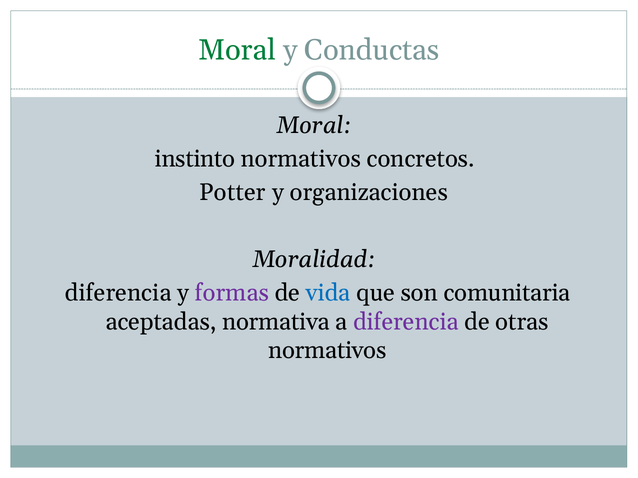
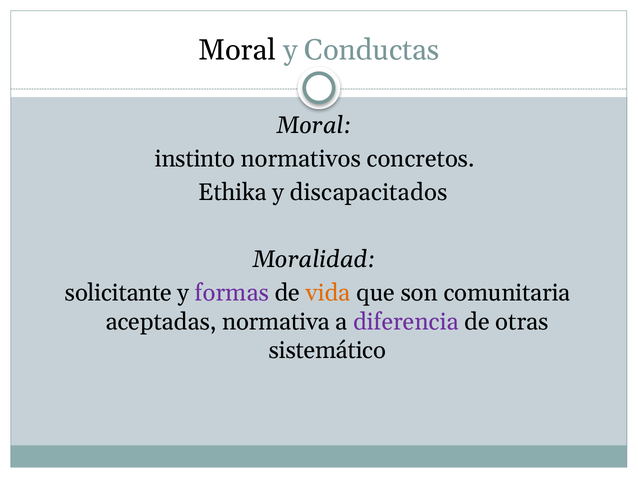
Moral colour: green -> black (237, 50)
Potter: Potter -> Ethika (233, 193)
organizaciones: organizaciones -> discapacitados (369, 193)
diferencia: diferencia -> solicitante (118, 293)
vida colour: blue -> orange (328, 293)
normativos: normativos -> sistemático (327, 351)
